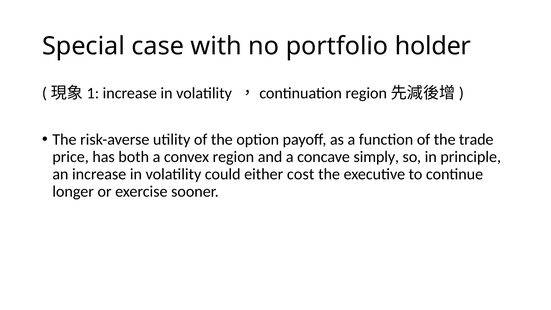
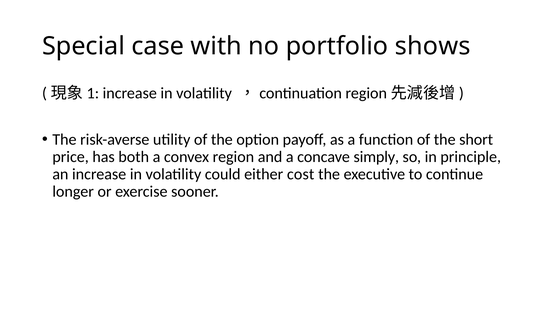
holder: holder -> shows (433, 46)
trade: trade -> short (476, 139)
